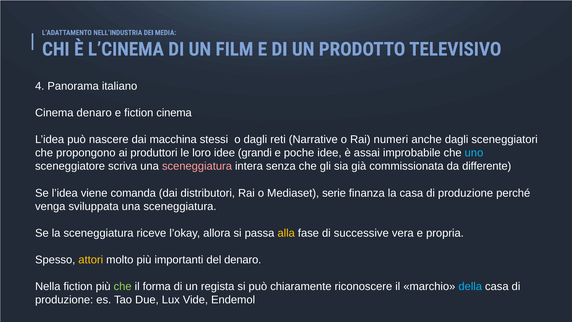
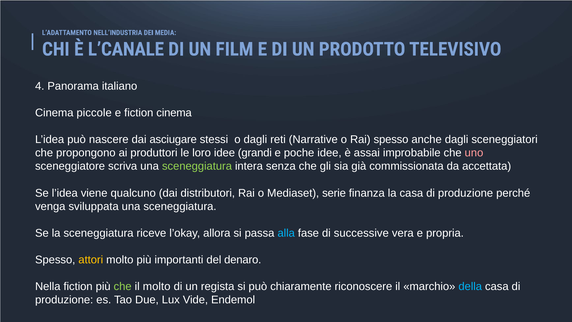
L’CINEMA: L’CINEMA -> L’CANALE (126, 49)
Cinema denaro: denaro -> piccole (94, 113)
macchina: macchina -> asciugare (173, 139)
Rai numeri: numeri -> spesso (391, 139)
uno colour: light blue -> pink (474, 153)
sceneggiatura colour: pink -> light green (197, 166)
differente: differente -> accettata (487, 166)
comanda: comanda -> qualcuno (133, 193)
alla colour: yellow -> light blue (286, 233)
il forma: forma -> molto (157, 286)
